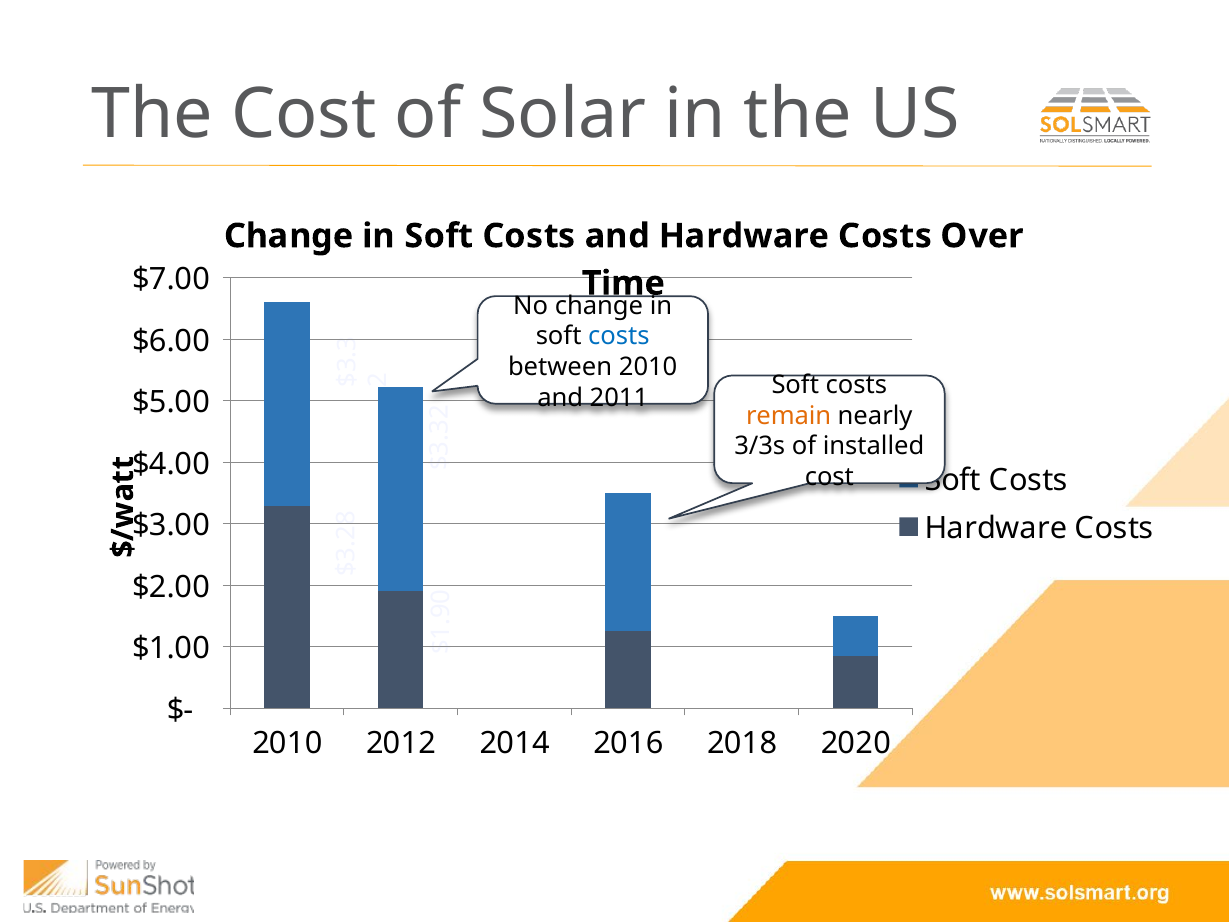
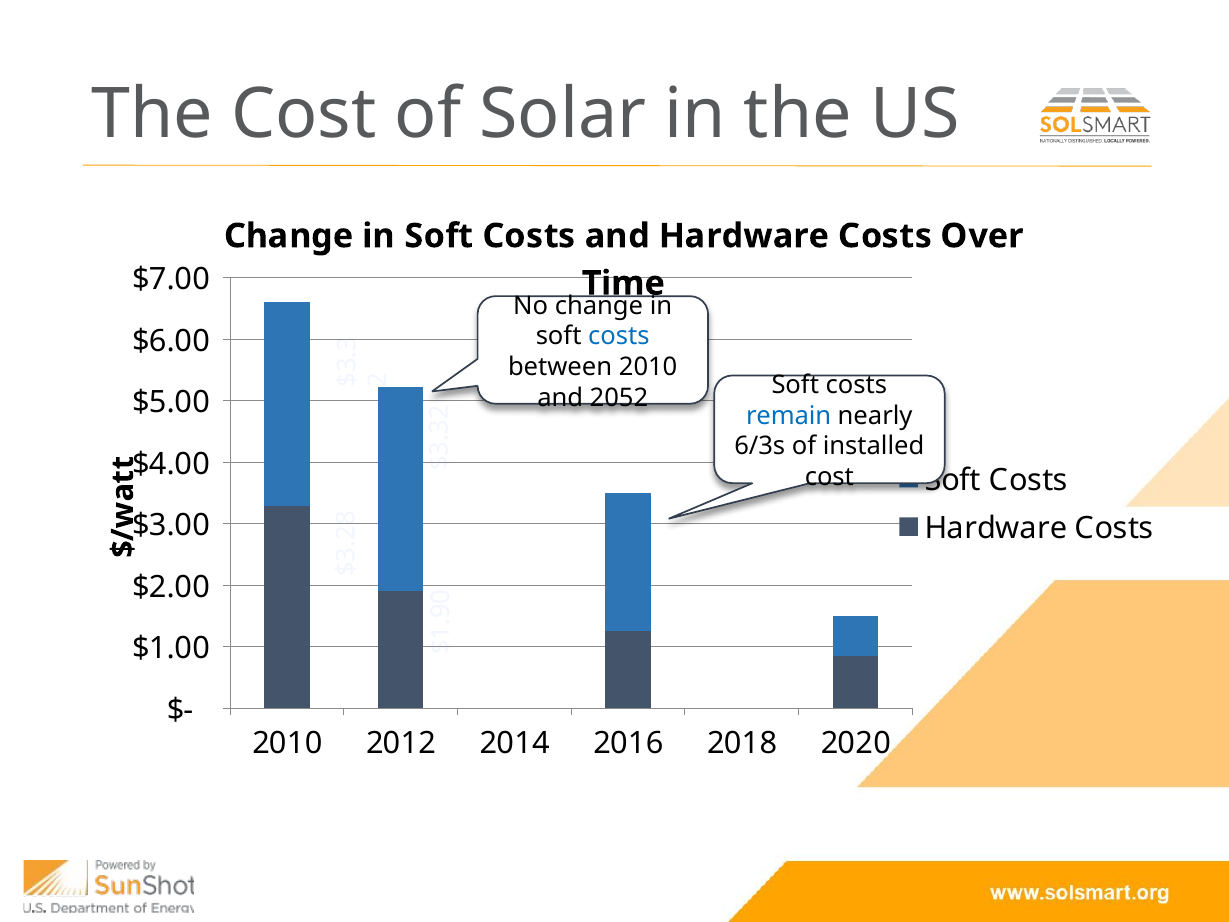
2011: 2011 -> 2052 (619, 398)
remain colour: orange -> blue (789, 416)
3/3s: 3/3s -> 6/3s (760, 446)
